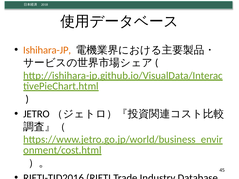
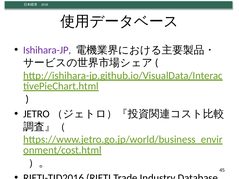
Ishihara-JP colour: orange -> purple (47, 50)
